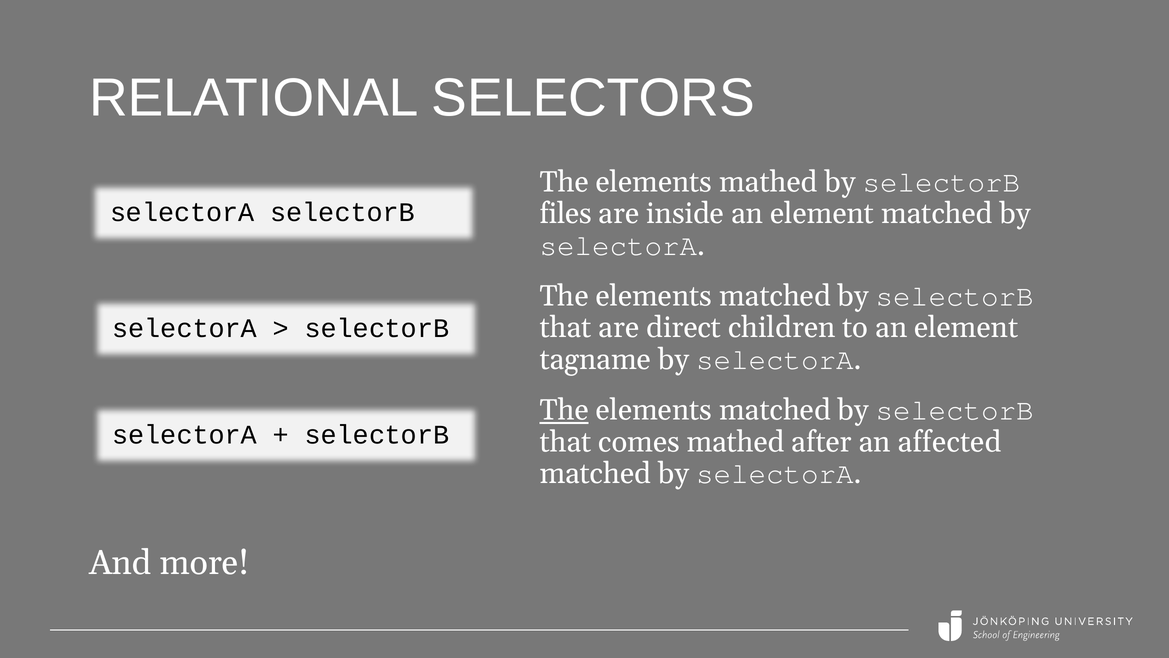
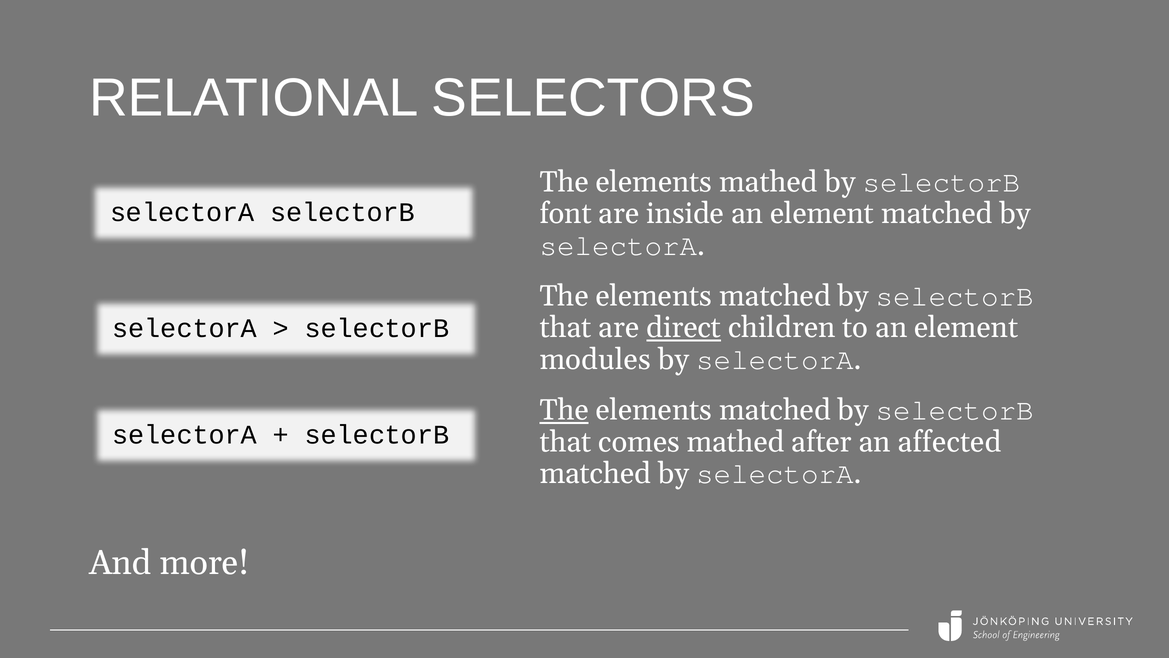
files: files -> font (566, 214)
direct underline: none -> present (684, 328)
tagname: tagname -> modules (595, 359)
